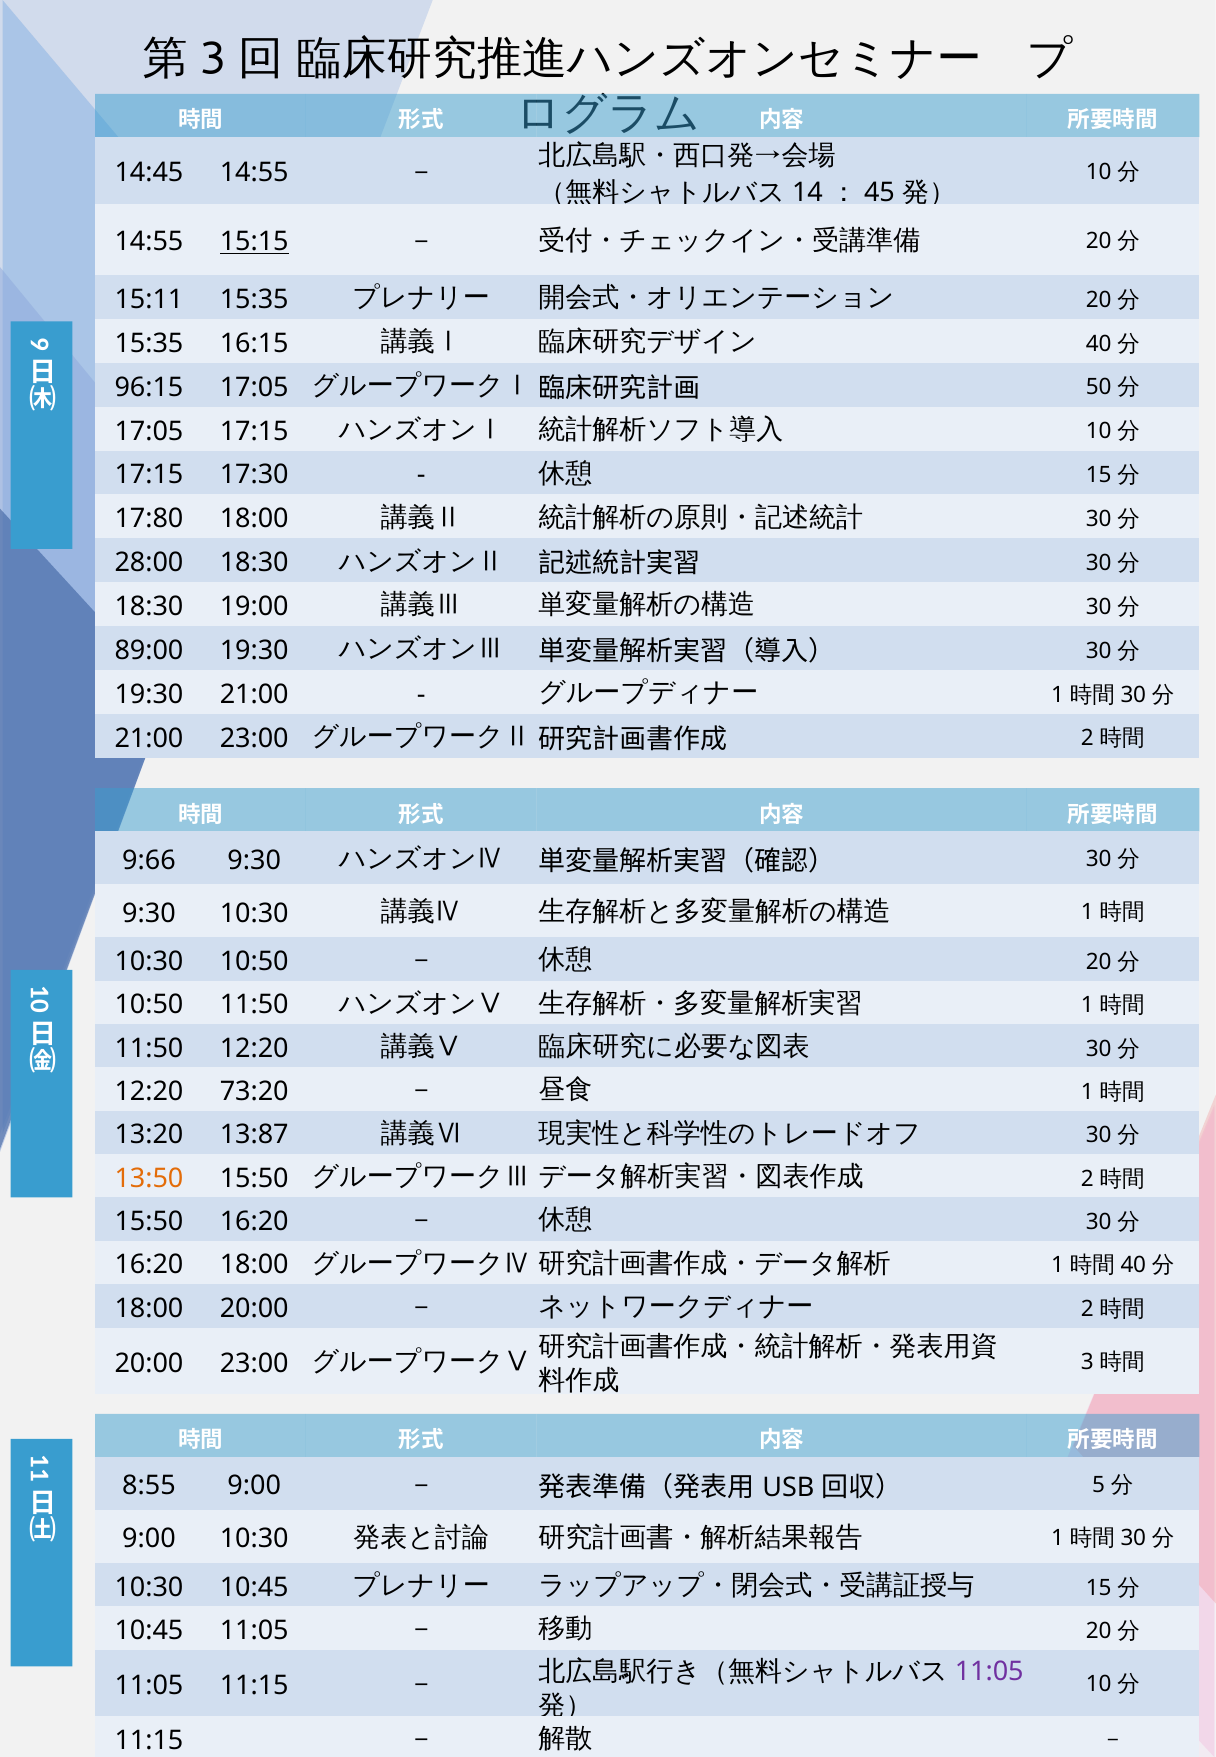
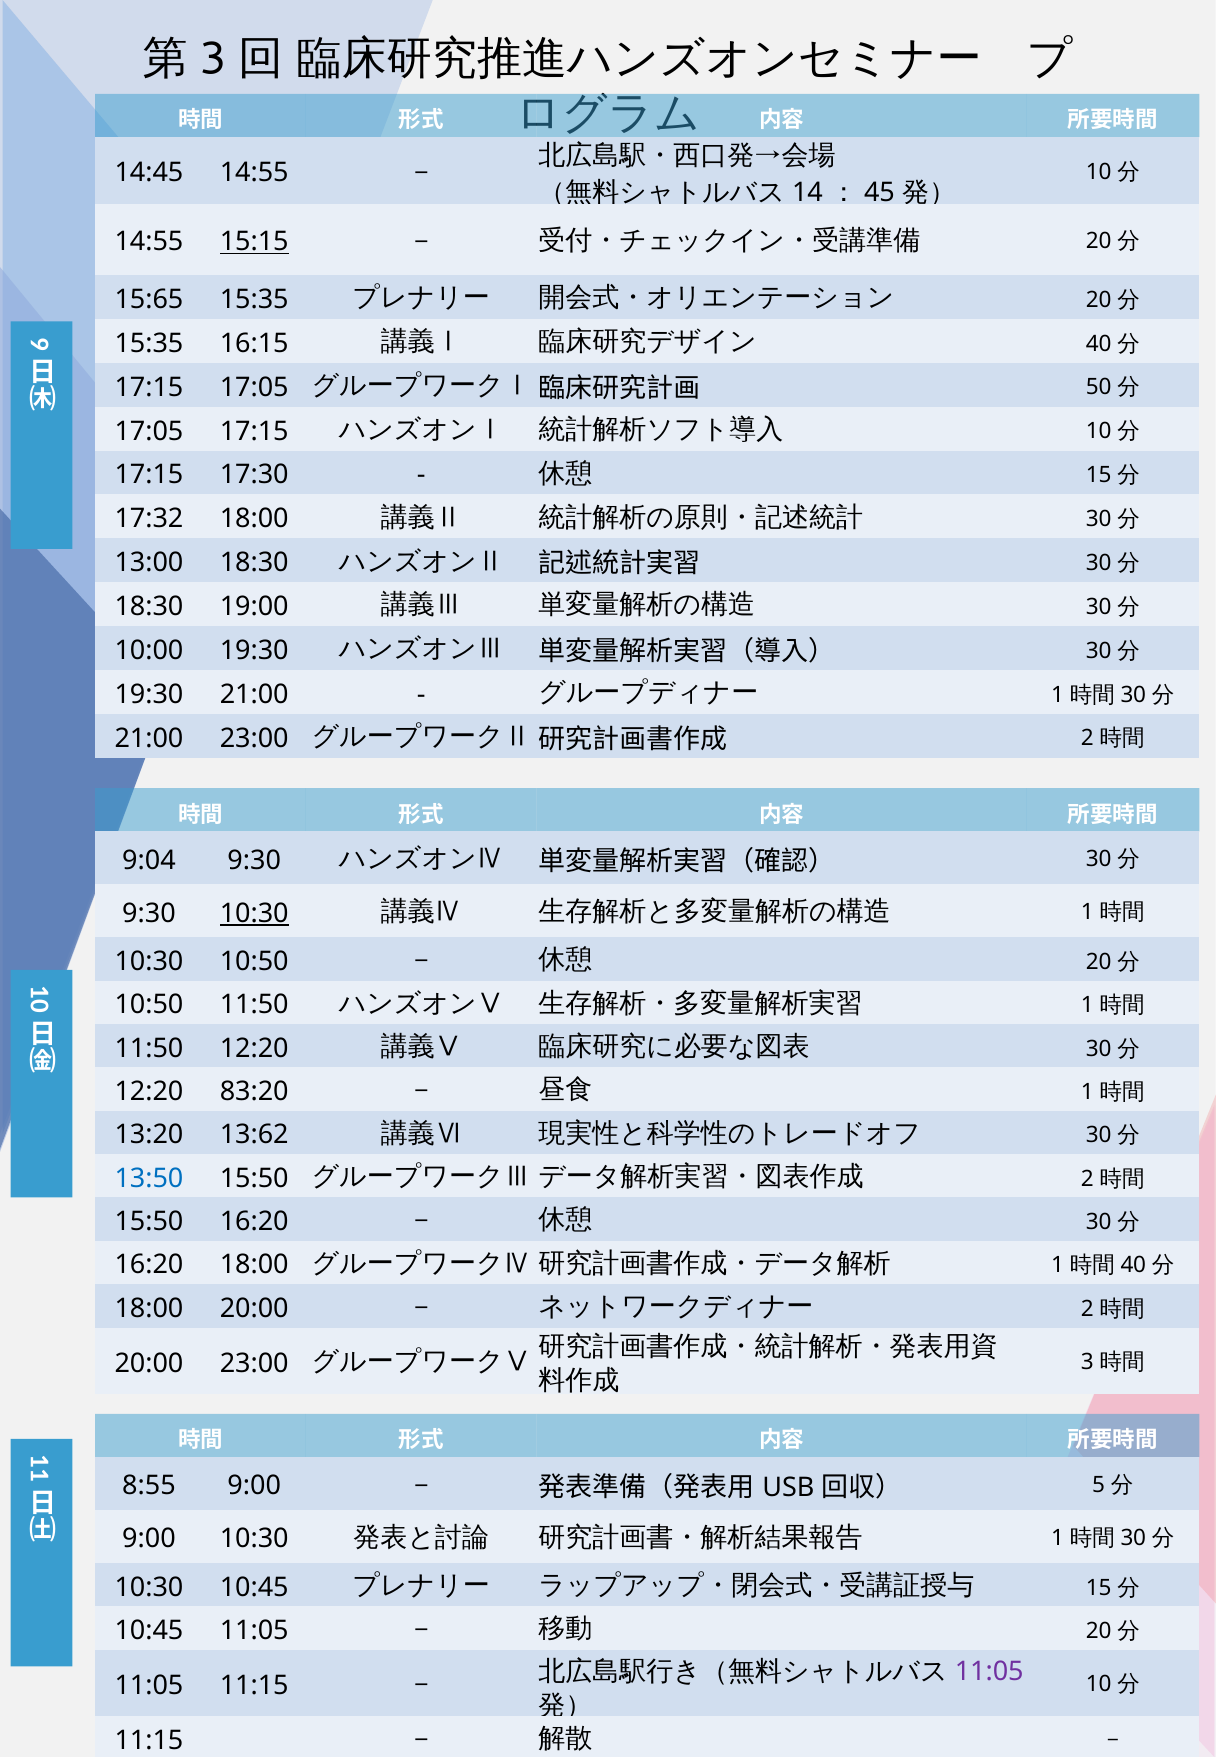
15:11: 15:11 -> 15:65 (149, 299)
96:15: 96:15 -> 17:15 (149, 387)
17:80: 17:80 -> 17:32 (149, 519)
28:00: 28:00 -> 13:00 (149, 563)
89:00: 89:00 -> 10:00 (149, 650)
9:66: 9:66 -> 9:04 (149, 860)
10:30 underline: none -> present (254, 913)
73:20: 73:20 -> 83:20 (254, 1091)
13:87: 13:87 -> 13:62 (254, 1135)
13:50 colour: orange -> blue (149, 1178)
